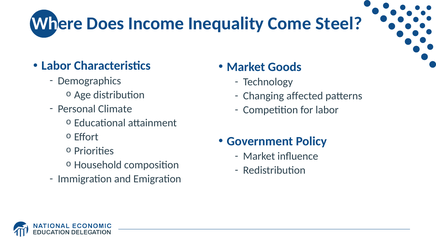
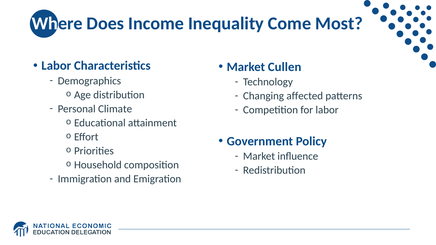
Steel: Steel -> Most (339, 24)
Goods: Goods -> Cullen (285, 67)
